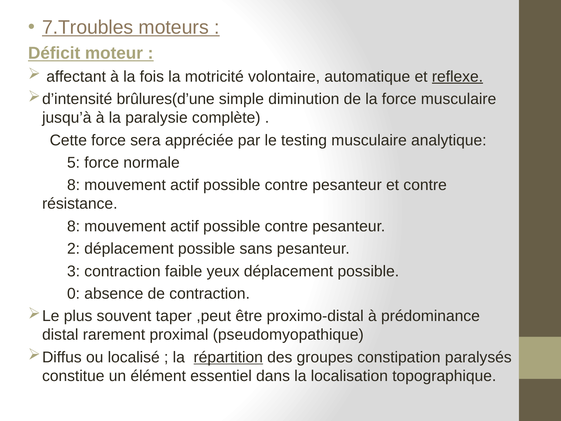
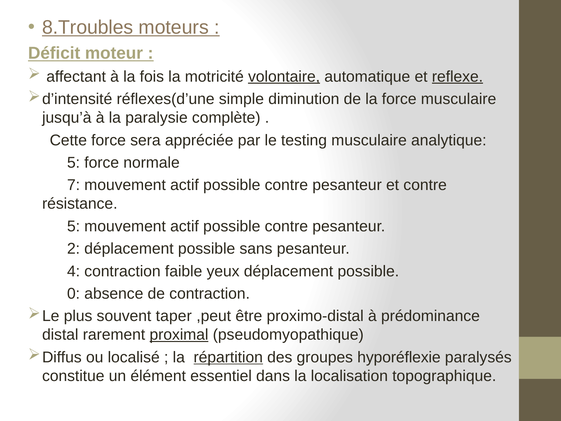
7.Troubles: 7.Troubles -> 8.Troubles (88, 27)
volontaire underline: none -> present (284, 77)
brûlures(d’une: brûlures(d’une -> réflexes(d’une (166, 99)
8: 8 -> 7 (74, 185)
8: 8 -> 5 (74, 226)
3: 3 -> 4 (74, 271)
proximal underline: none -> present (179, 335)
constipation: constipation -> hyporéflexie (399, 357)
